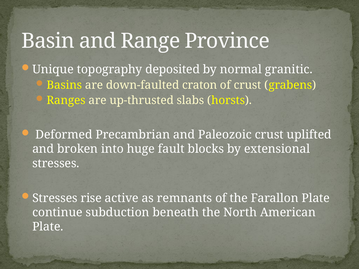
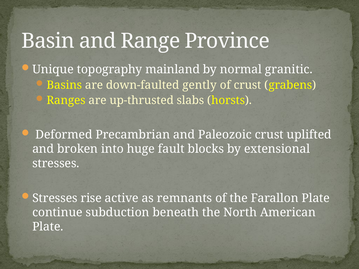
deposited: deposited -> mainland (173, 70)
craton: craton -> gently (199, 85)
